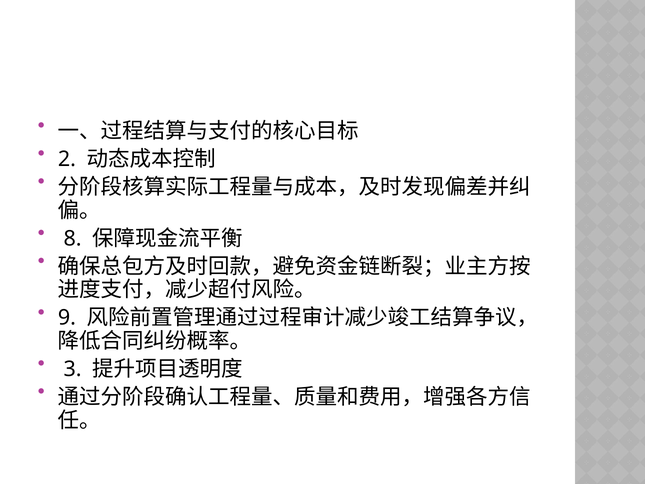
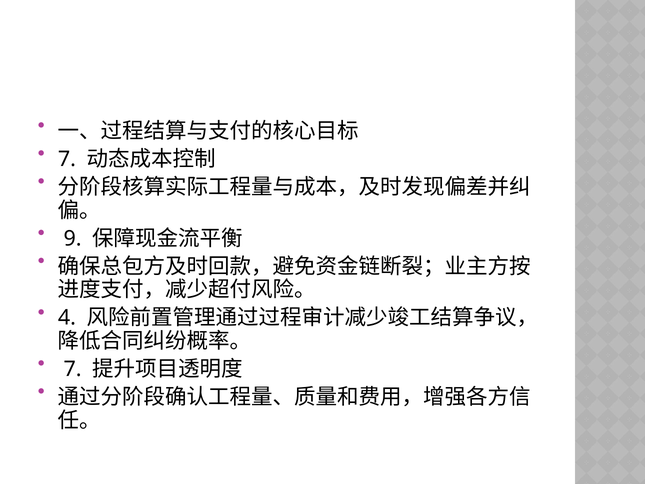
2: 2 -> 7 (67, 159)
8: 8 -> 9 (73, 238)
9: 9 -> 4 (67, 318)
3: 3 -> 7 (73, 369)
